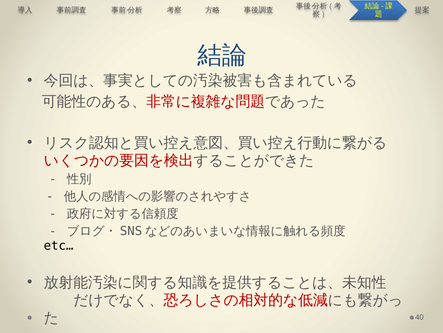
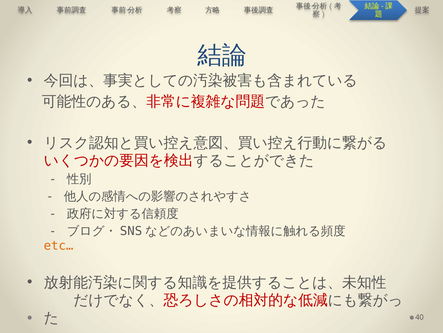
etc… colour: black -> orange (59, 245)
